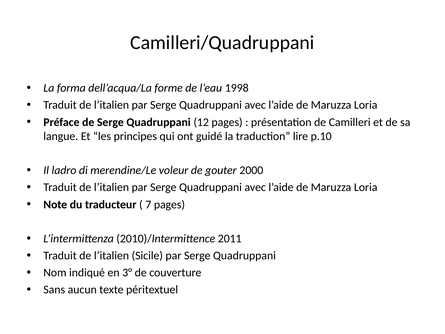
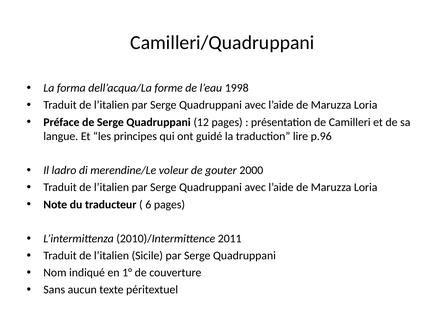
p.10: p.10 -> p.96 (321, 136)
7: 7 -> 6 (148, 204)
3°: 3° -> 1° (127, 273)
